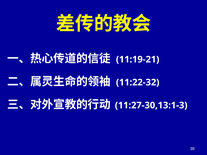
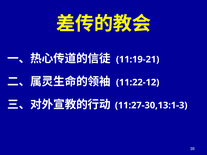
11:22-32: 11:22-32 -> 11:22-12 (138, 83)
